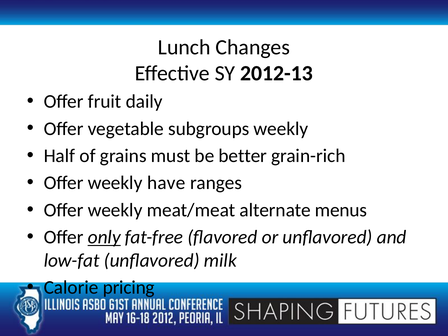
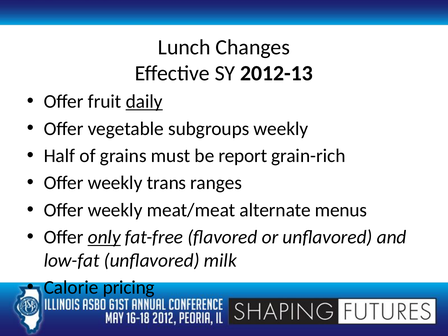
daily underline: none -> present (144, 102)
better: better -> report (243, 156)
have: have -> trans (166, 183)
